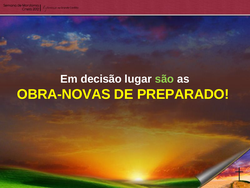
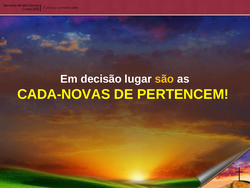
são colour: light green -> yellow (164, 79)
OBRA-NOVAS: OBRA-NOVAS -> CADA-NOVAS (64, 94)
PREPARADO: PREPARADO -> PERTENCEM (183, 94)
